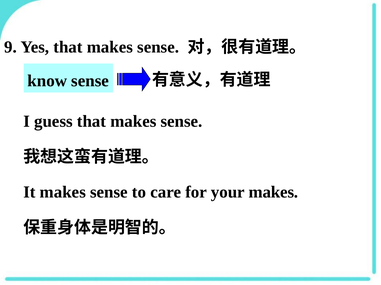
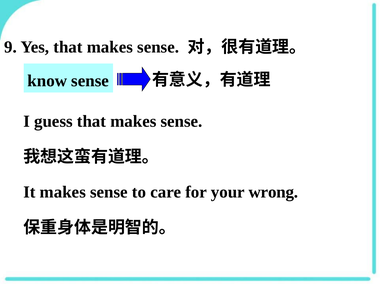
your makes: makes -> wrong (273, 193)
